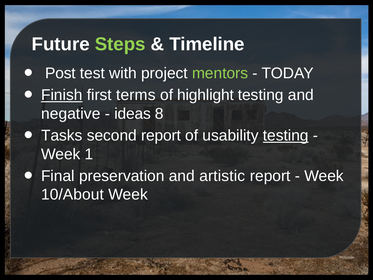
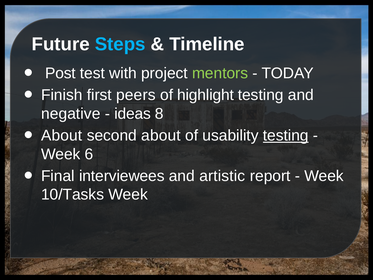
Steps colour: light green -> light blue (120, 44)
Finish underline: present -> none (62, 95)
terms: terms -> peers (136, 95)
Tasks: Tasks -> About (62, 135)
second report: report -> about (161, 135)
1: 1 -> 6 (89, 154)
preservation: preservation -> interviewees (122, 176)
10/About: 10/About -> 10/Tasks (73, 194)
